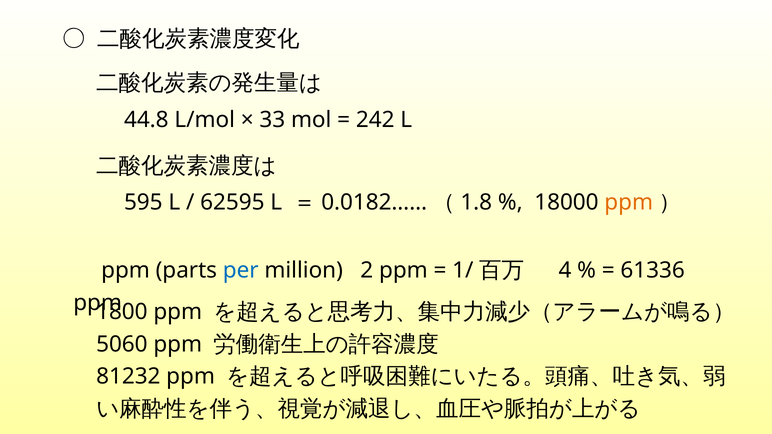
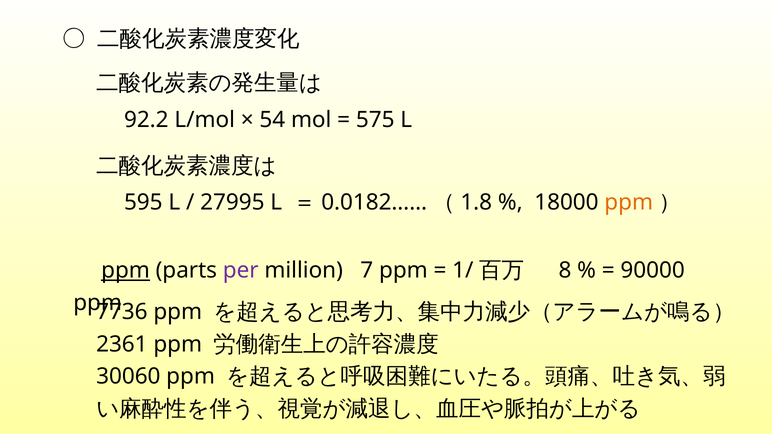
44.8: 44.8 -> 92.2 (146, 120)
33: 33 -> 54 (272, 120)
242: 242 -> 575 (375, 120)
62595: 62595 -> 27995 (232, 203)
ppm underline: none -> present (126, 271)
per colour: blue -> purple (241, 271)
2: 2 -> 7 (367, 271)
4: 4 -> 8 (565, 271)
61336: 61336 -> 90000 (653, 271)
1800: 1800 -> 7736 (122, 312)
5060: 5060 -> 2361 (122, 344)
81232: 81232 -> 30060 (128, 377)
